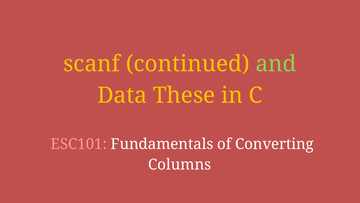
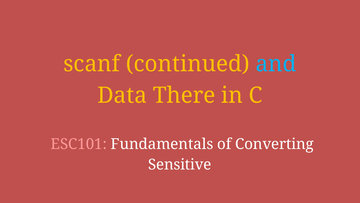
and colour: light green -> light blue (276, 64)
These: These -> There (184, 95)
Columns: Columns -> Sensitive (180, 164)
